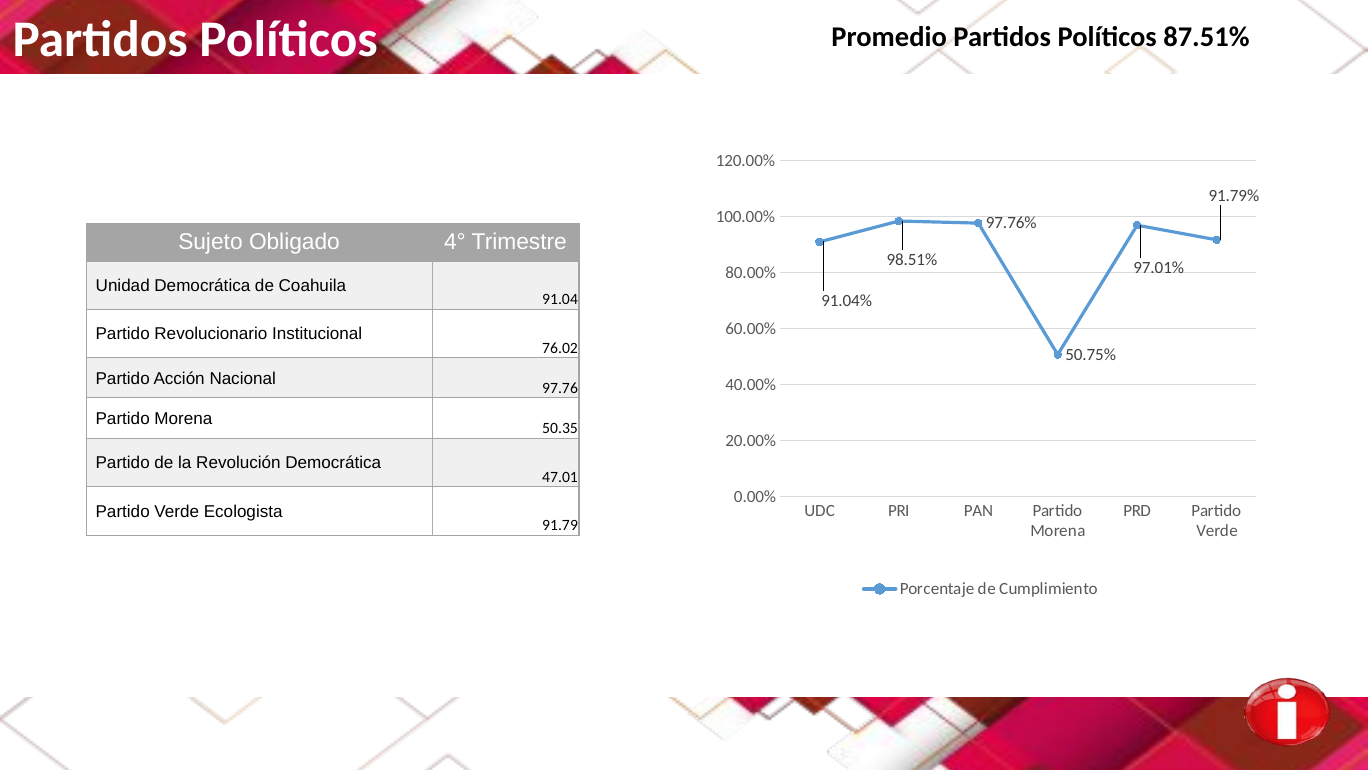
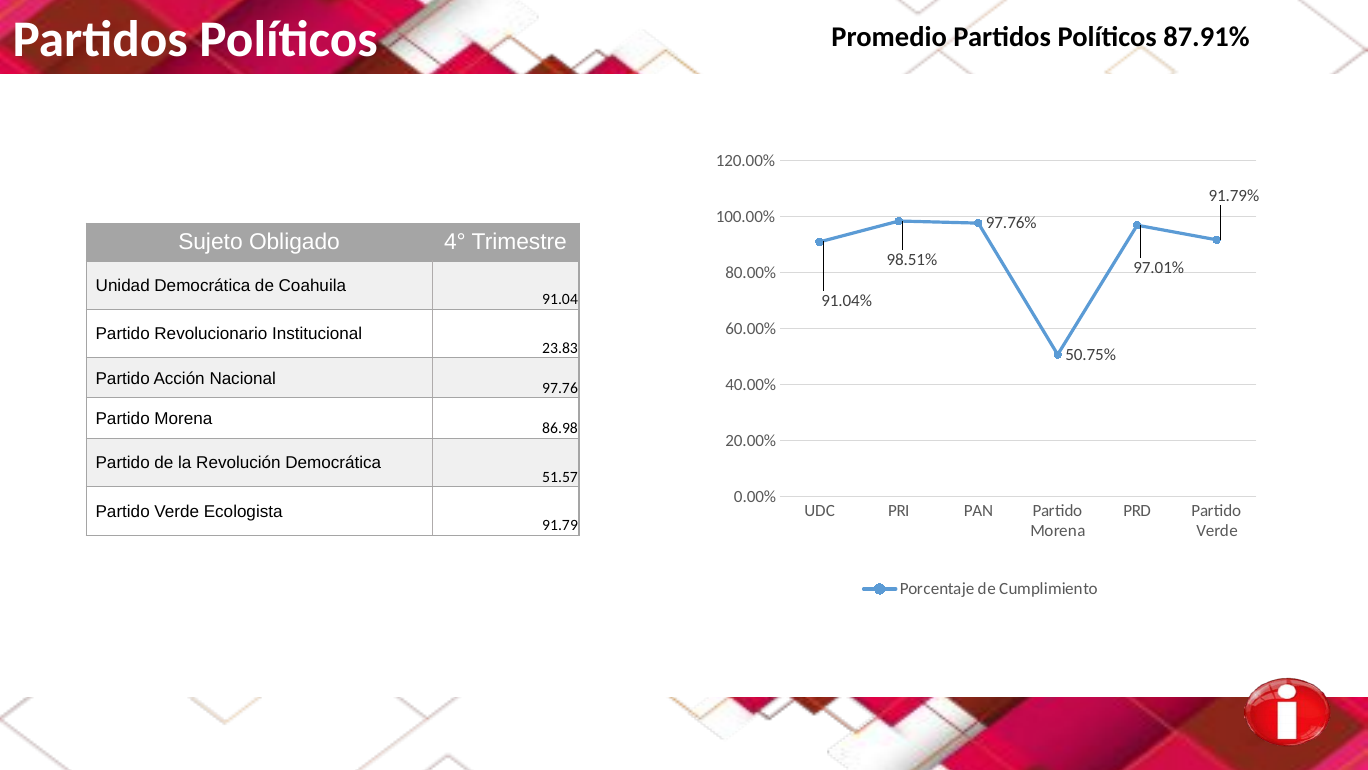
87.51%: 87.51% -> 87.91% (1206, 37)
76.02: 76.02 -> 23.83 (560, 348)
50.35: 50.35 -> 86.98 (560, 428)
47.01: 47.01 -> 51.57 (560, 477)
